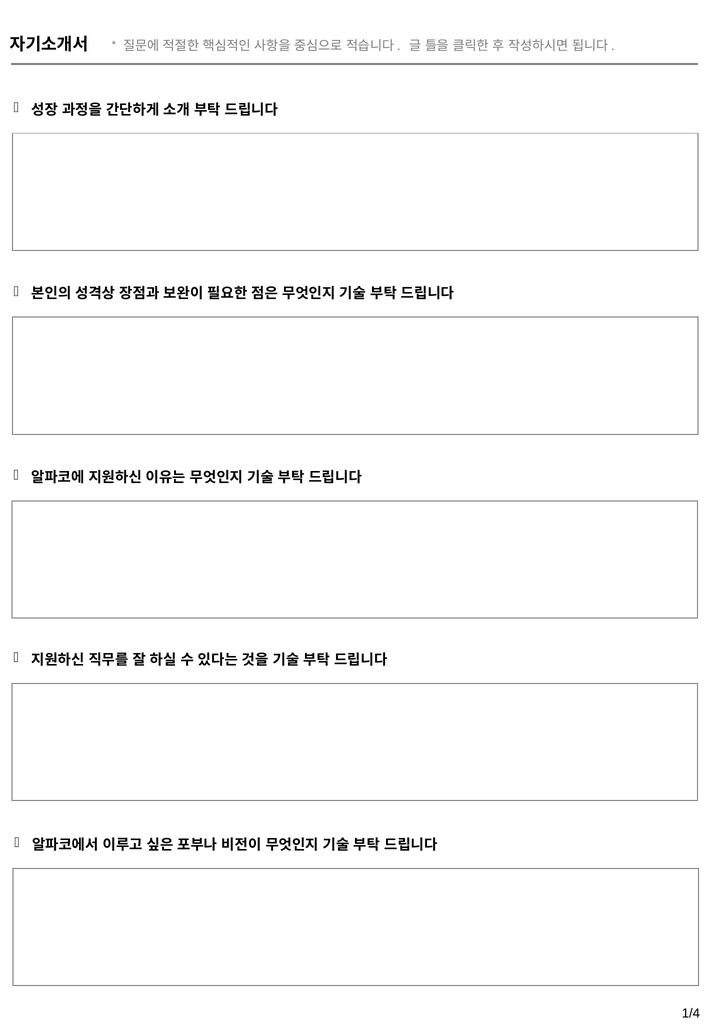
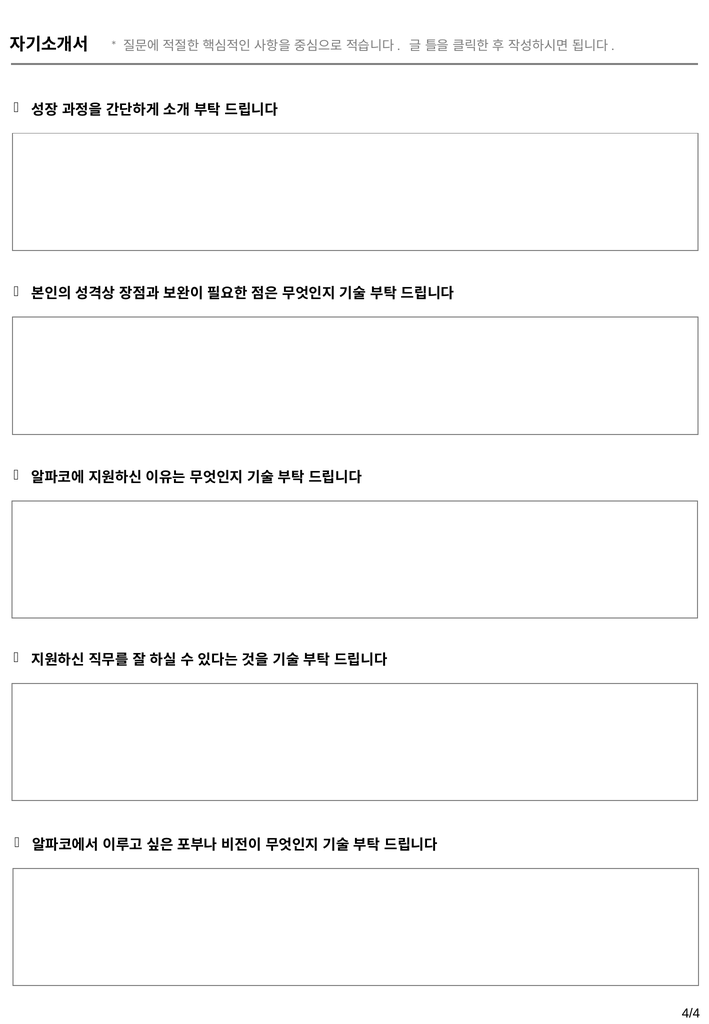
1/4: 1/4 -> 4/4 (691, 1013)
